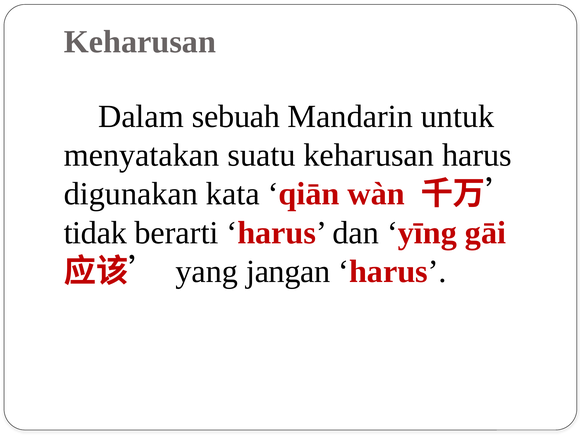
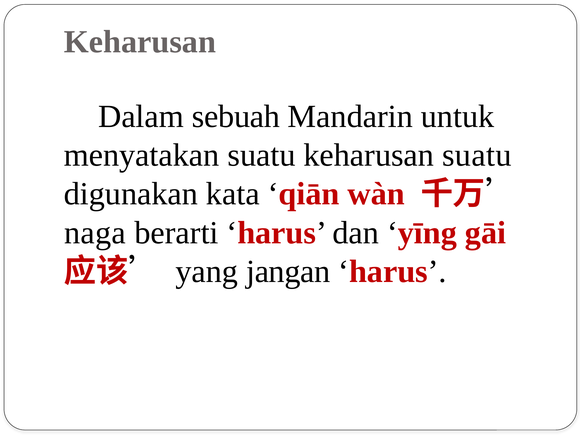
keharusan harus: harus -> suatu (477, 155)
tidak: tidak -> naga (95, 233)
